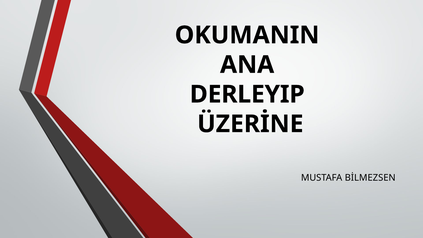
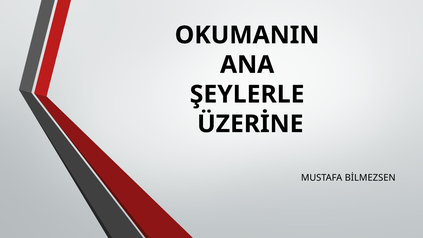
DERLEYIP: DERLEYIP -> ŞEYLERLE (247, 94)
